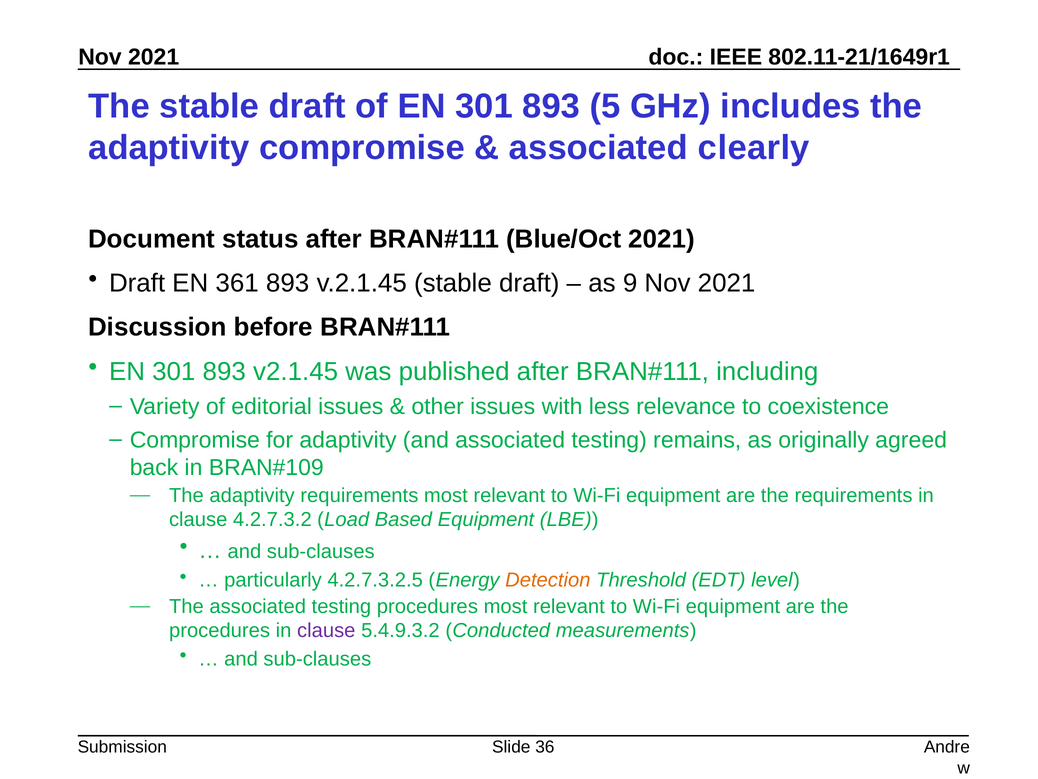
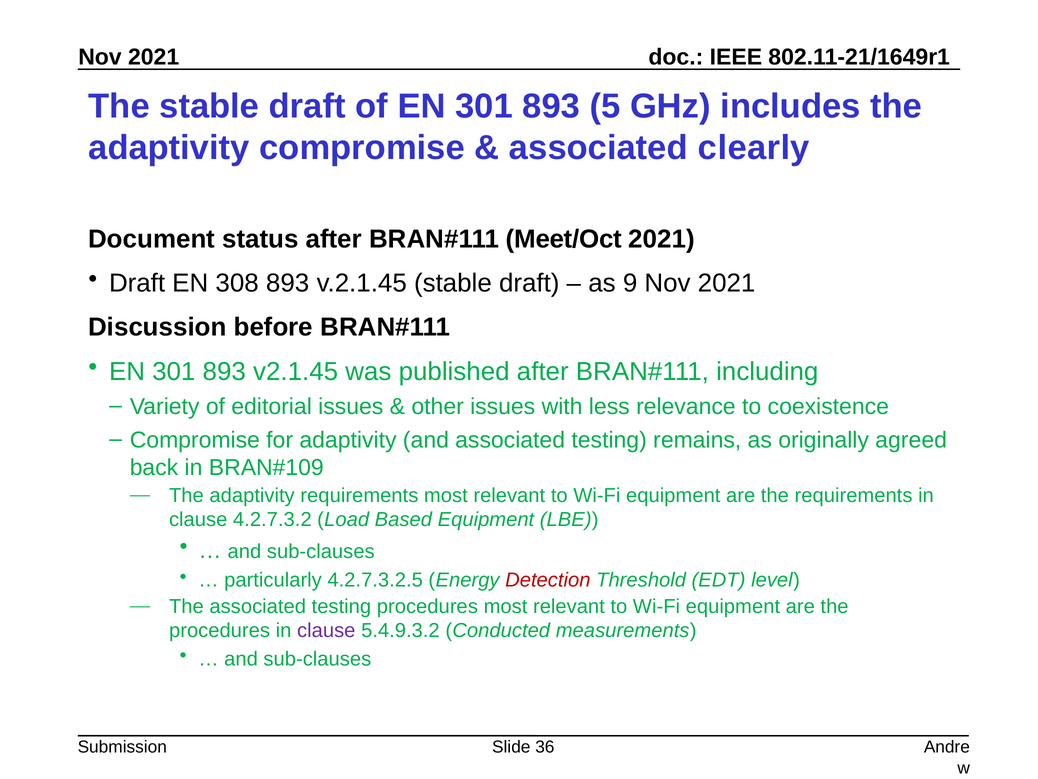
Blue/Oct: Blue/Oct -> Meet/Oct (564, 239)
361: 361 -> 308 (237, 283)
Detection colour: orange -> red (548, 580)
